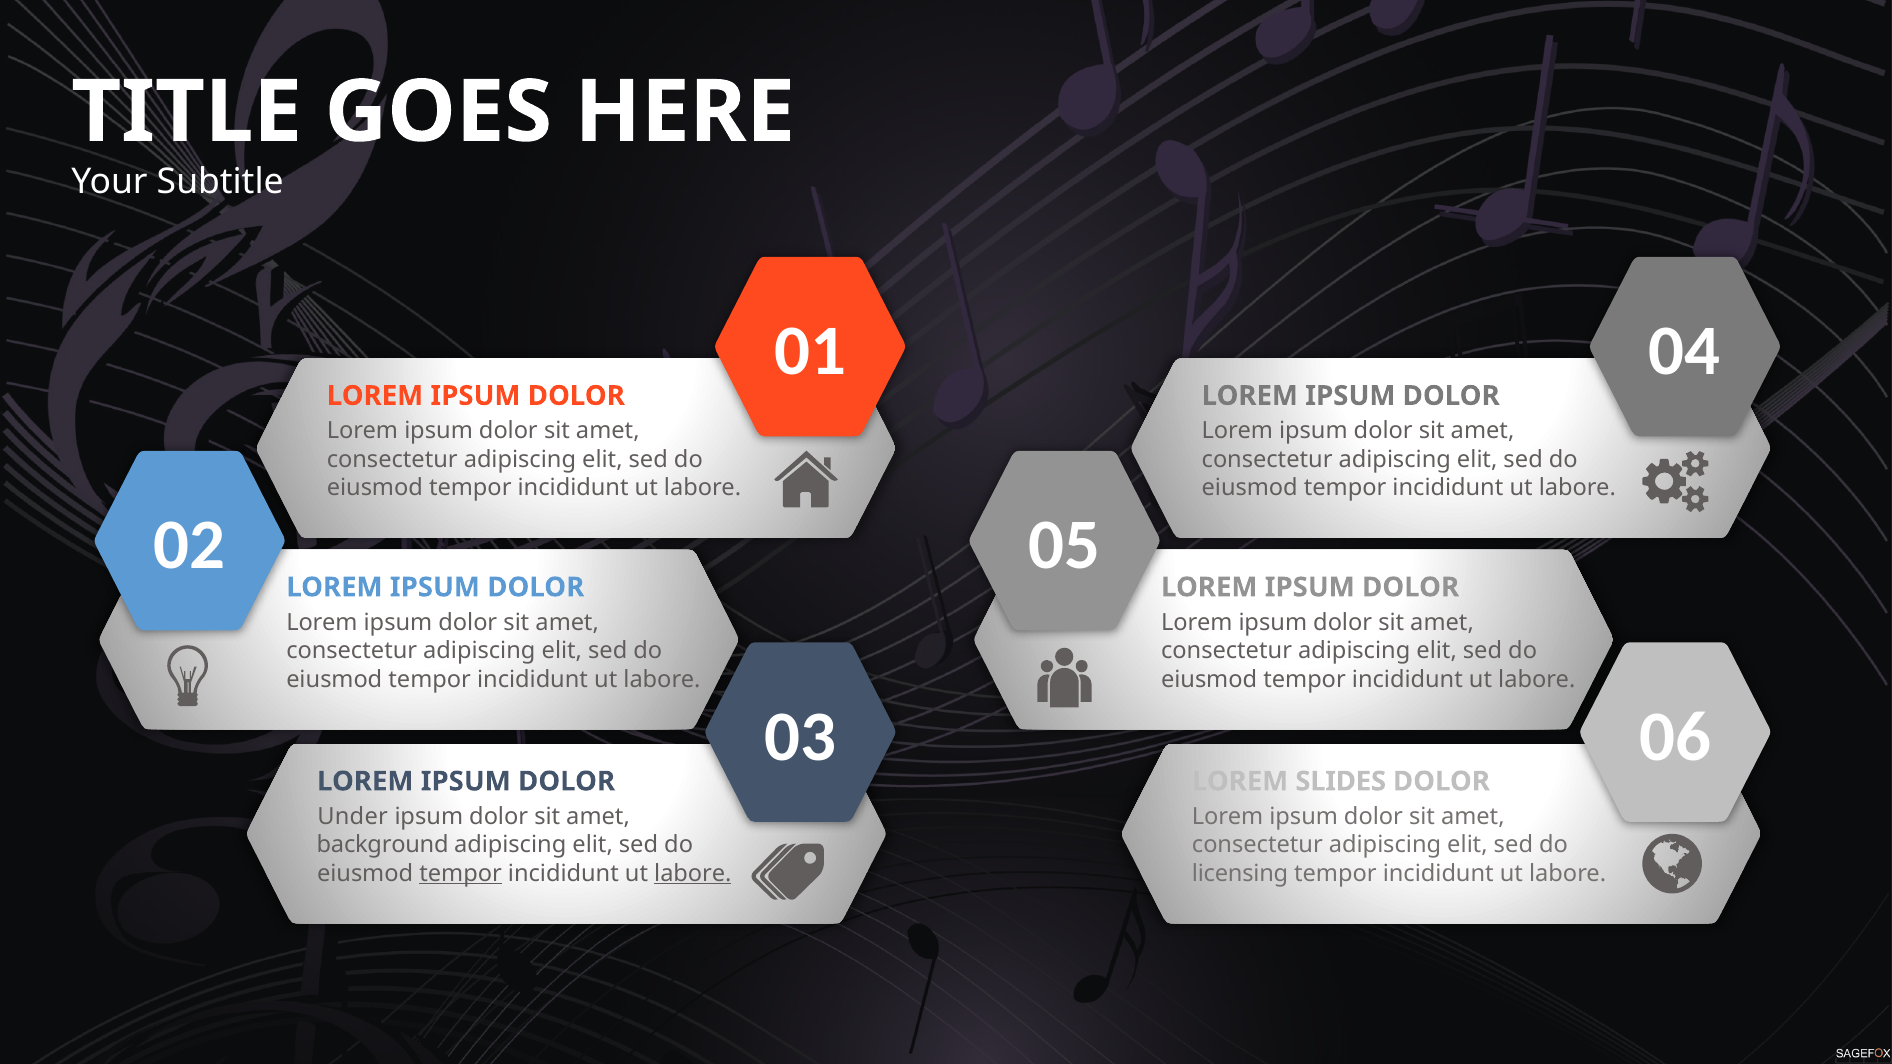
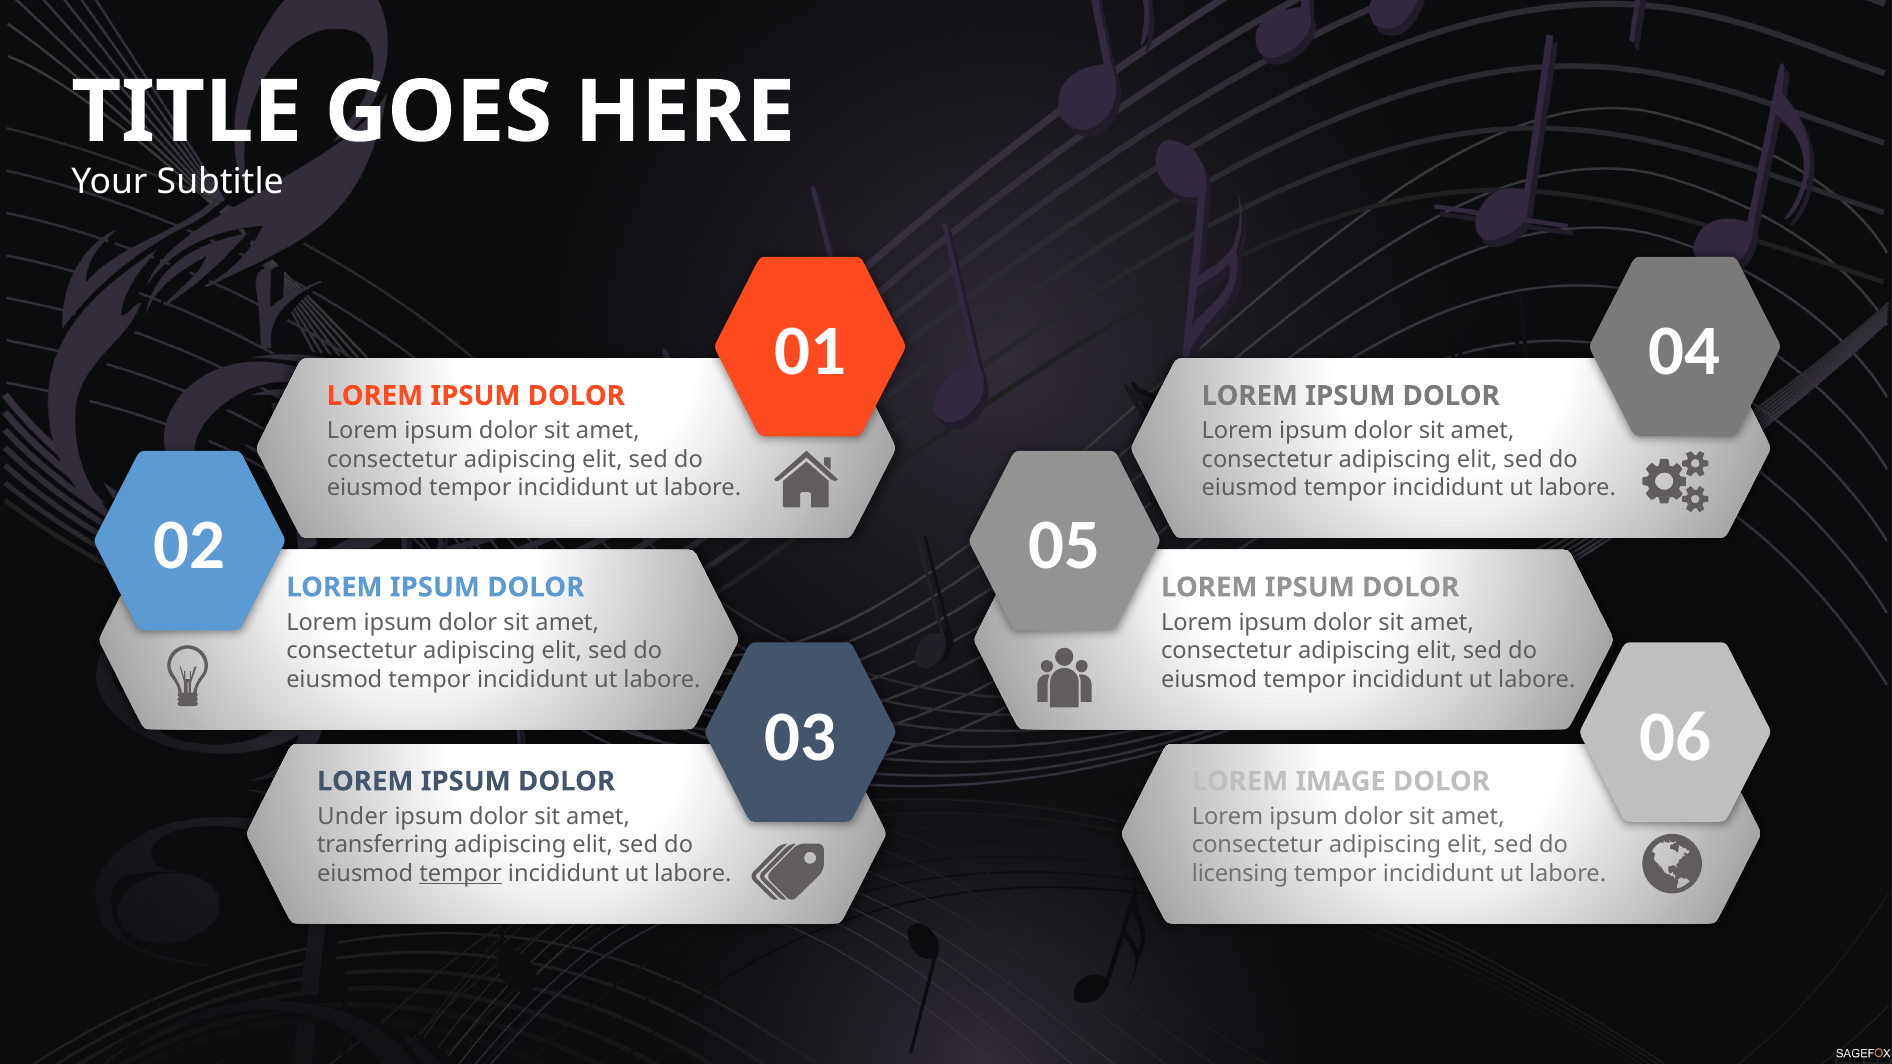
SLIDES: SLIDES -> IMAGE (1341, 782)
background: background -> transferring (383, 845)
labore underline: present -> none (693, 874)
